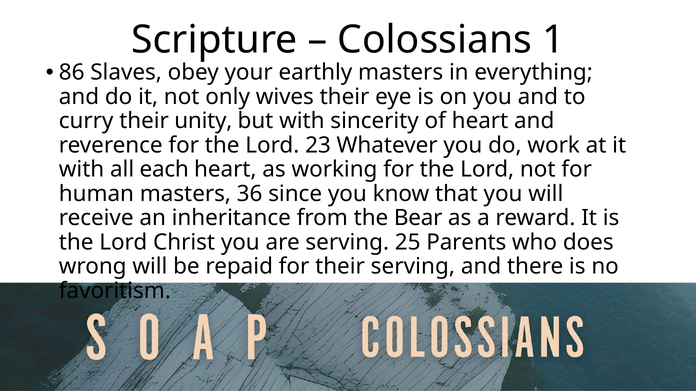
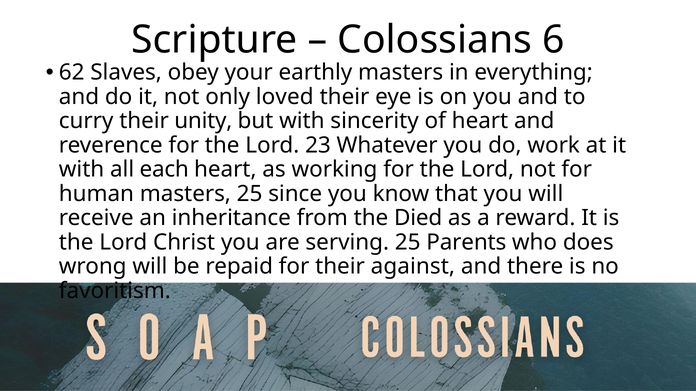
1: 1 -> 6 (553, 40)
86: 86 -> 62 (72, 73)
wives: wives -> loved (285, 97)
masters 36: 36 -> 25 (250, 194)
Bear: Bear -> Died (418, 218)
their serving: serving -> against (413, 267)
